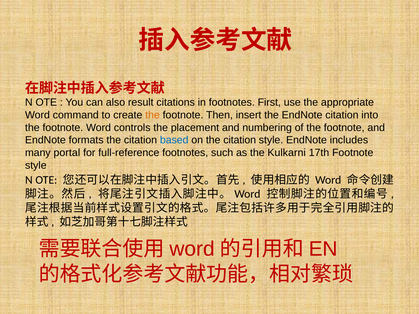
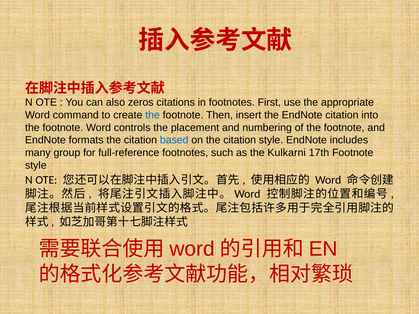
result: result -> zeros (141, 103)
the colour: orange -> blue (153, 115)
portal: portal -> group (67, 153)
